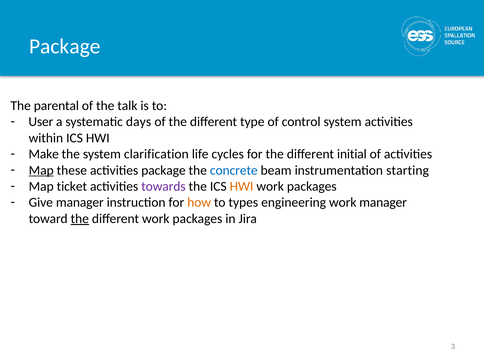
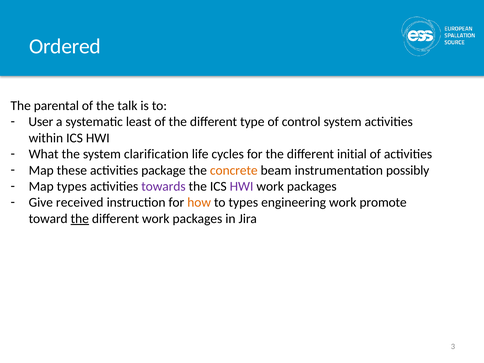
Package: Package -> Ordered (65, 46)
days: days -> least (139, 122)
Make: Make -> What (44, 154)
Map underline: present -> none (41, 170)
concrete colour: blue -> orange (234, 170)
starting: starting -> possibly (408, 170)
Map ticket: ticket -> types (72, 186)
HWI colour: orange -> purple (242, 186)
Give manager: manager -> received (80, 203)
work manager: manager -> promote (383, 203)
